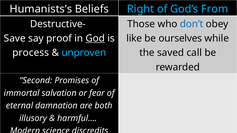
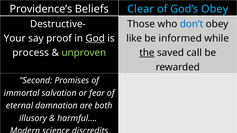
Humanists’s: Humanists’s -> Providence’s (41, 9)
Right: Right -> Clear (141, 9)
God’s From: From -> Obey (215, 9)
Save: Save -> Your (15, 38)
ourselves: ourselves -> informed (180, 38)
unproven colour: light blue -> light green (84, 53)
the underline: none -> present (147, 53)
